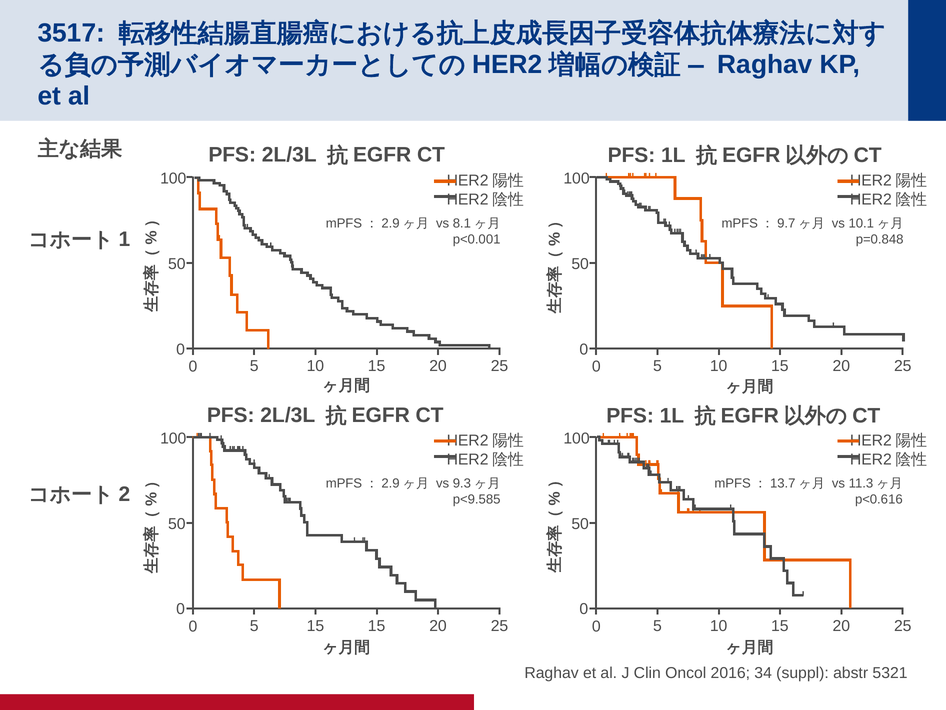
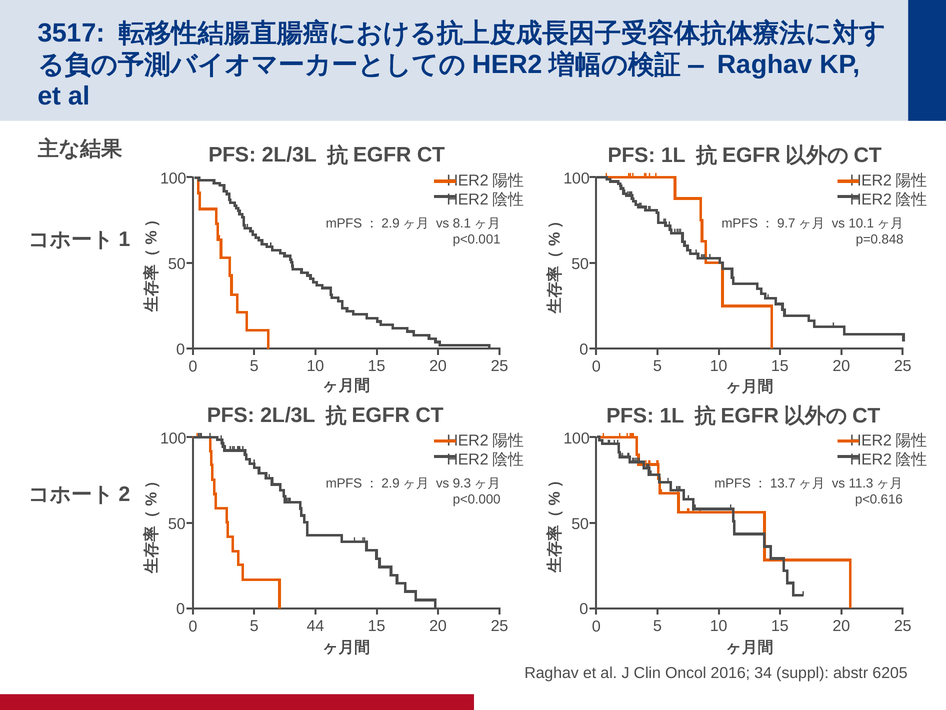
p<9.585: p<9.585 -> p<0.000 (477, 499)
0 15: 15 -> 44 (315, 626)
5321: 5321 -> 6205 (890, 673)
